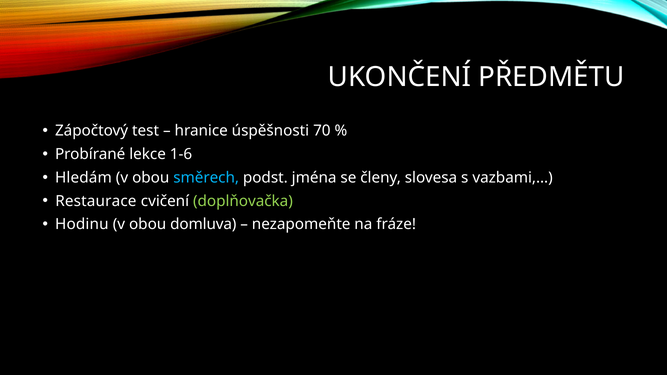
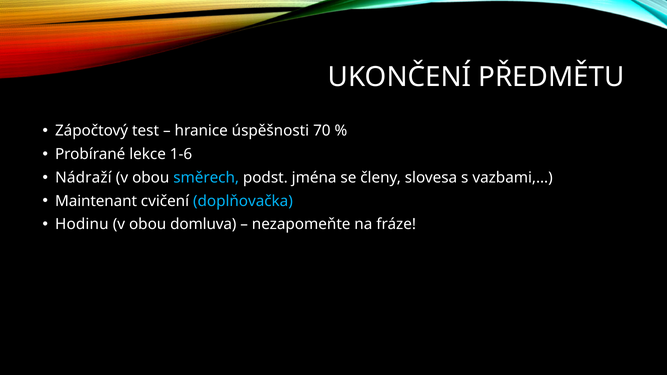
Hledám: Hledám -> Nádraží (83, 178)
Restaurace: Restaurace -> Maintenant (96, 201)
doplňovačka colour: light green -> light blue (243, 201)
